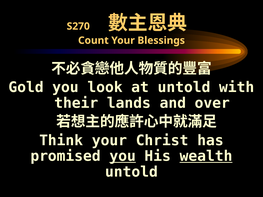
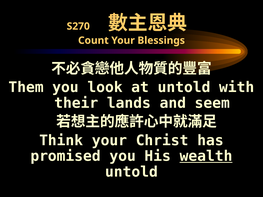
Gold: Gold -> Them (26, 87)
over: over -> seem (212, 103)
you underline: present -> none (123, 156)
